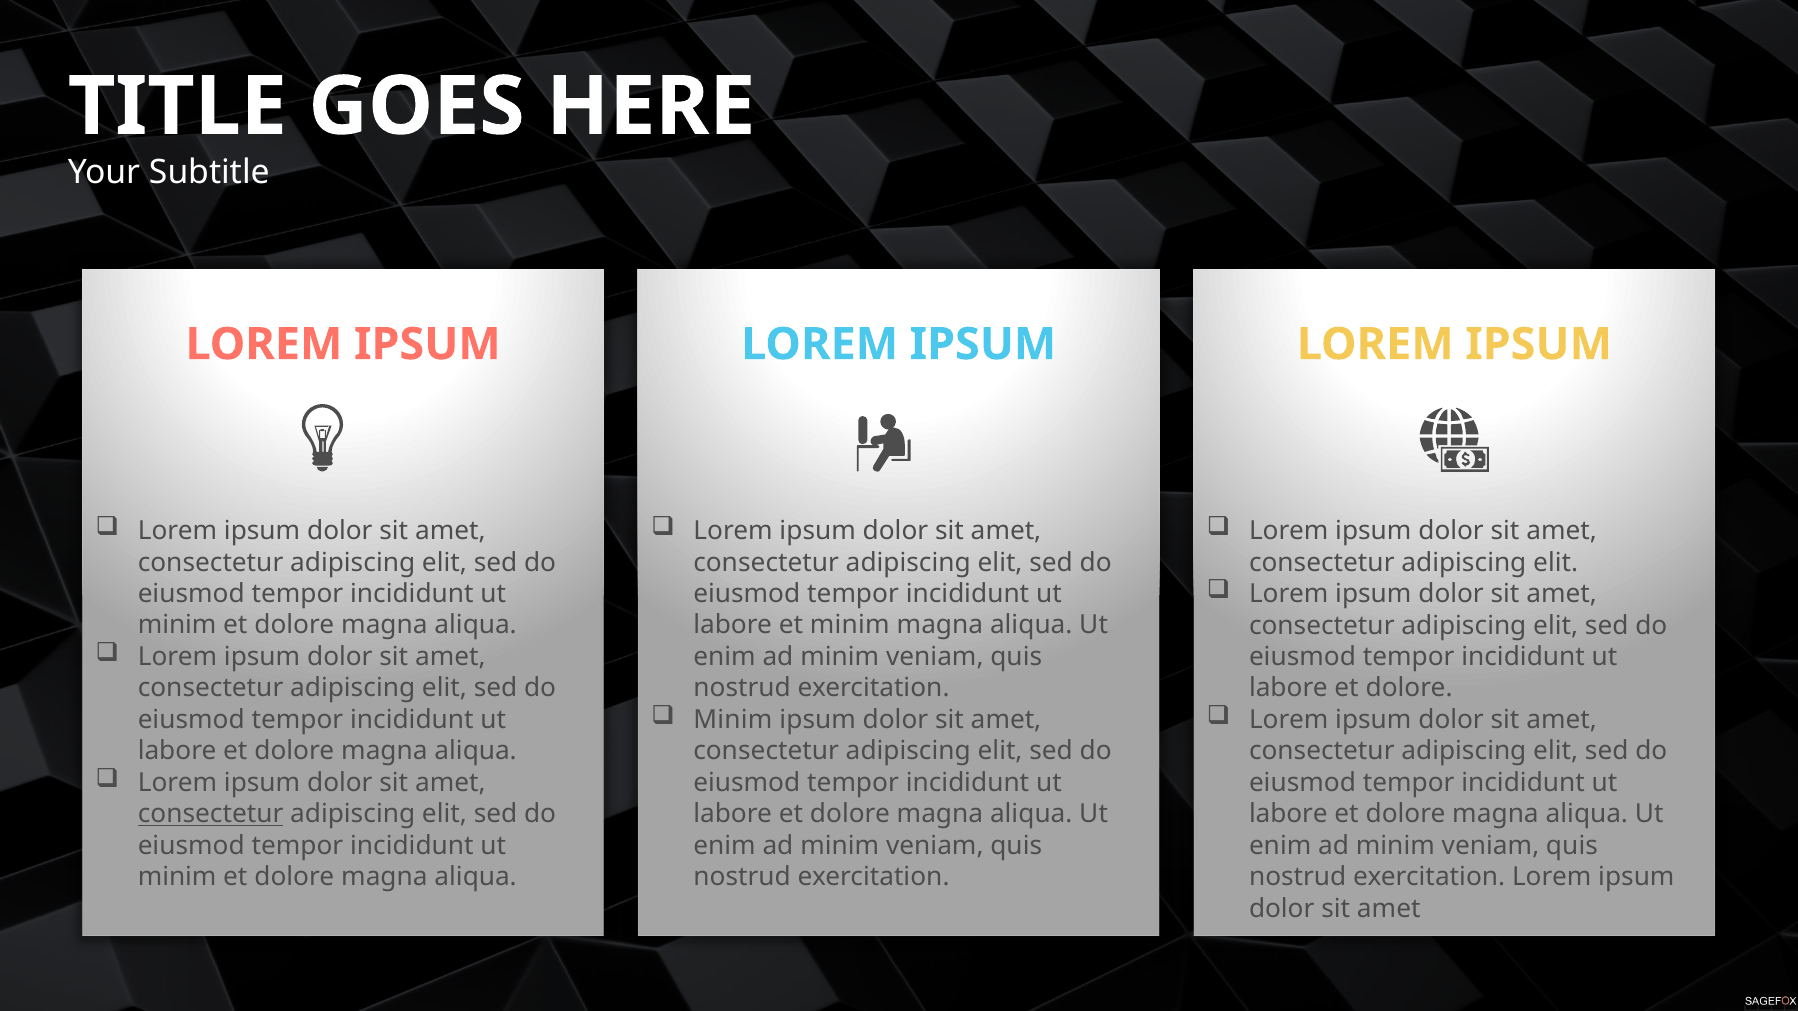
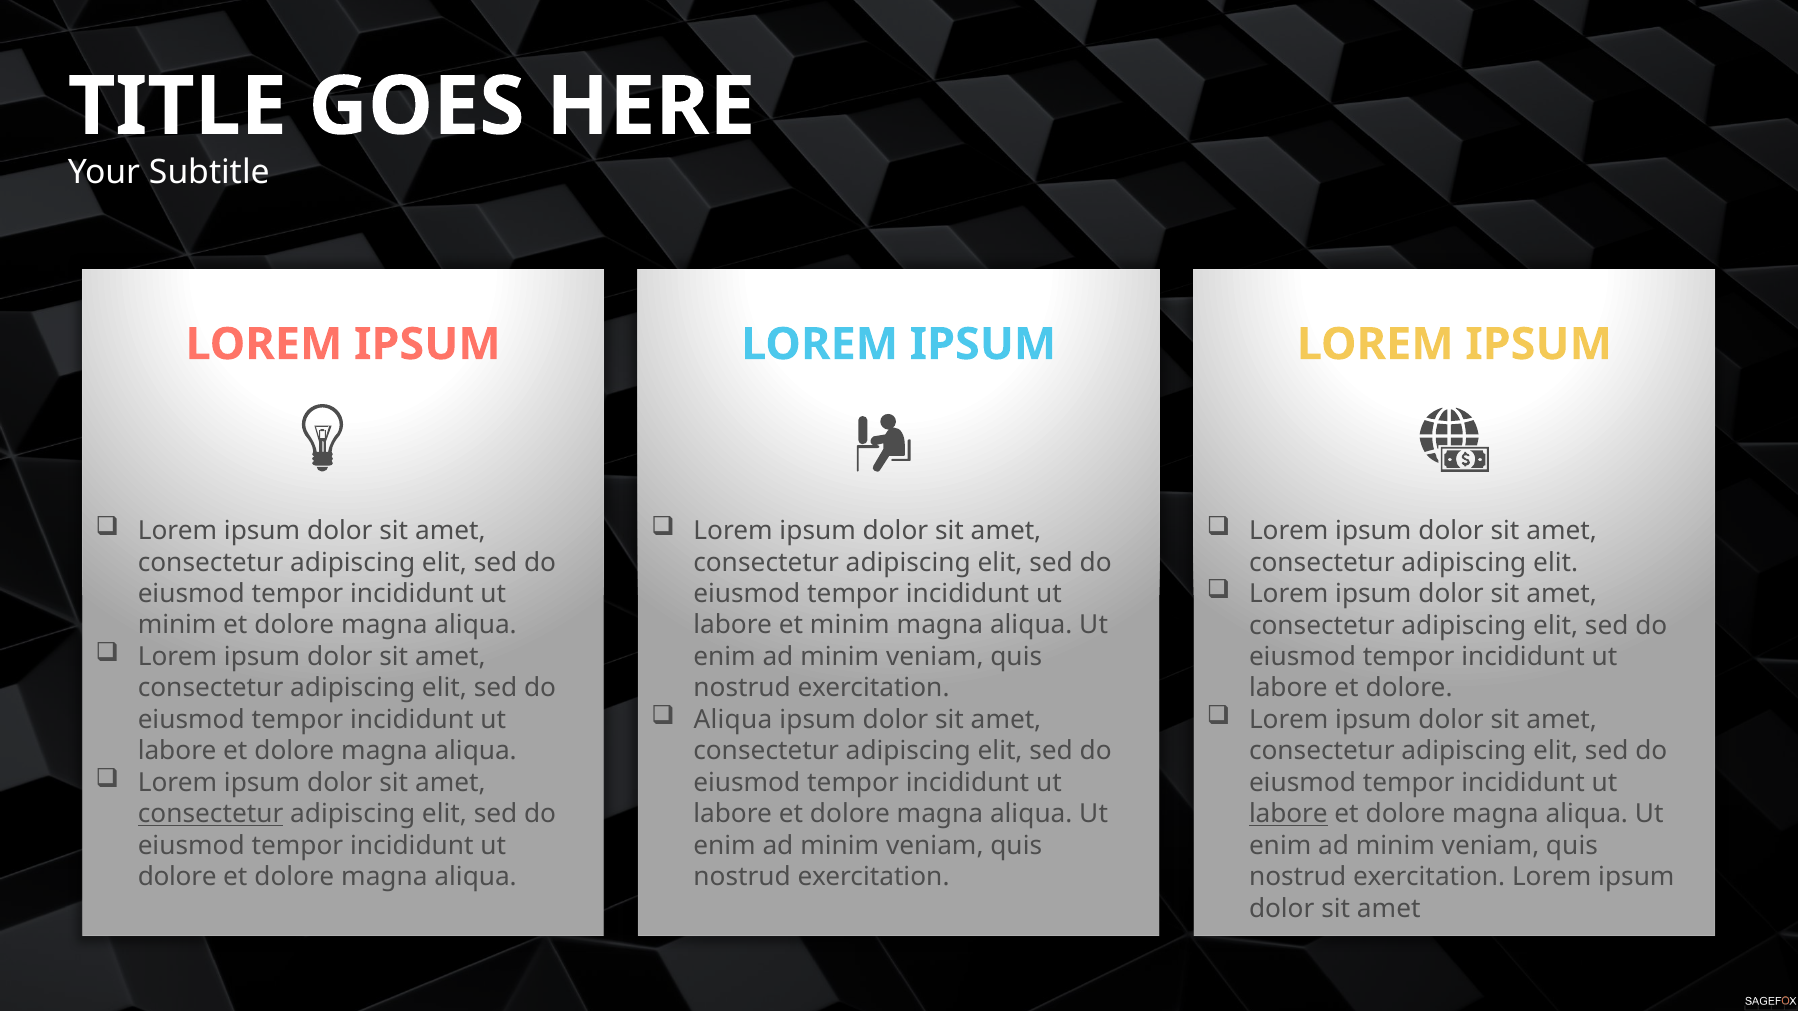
Minim: Minim -> Aliqua (733, 720)
labore underline: none -> present (1288, 815)
minim: minim -> dolore (177, 877)
